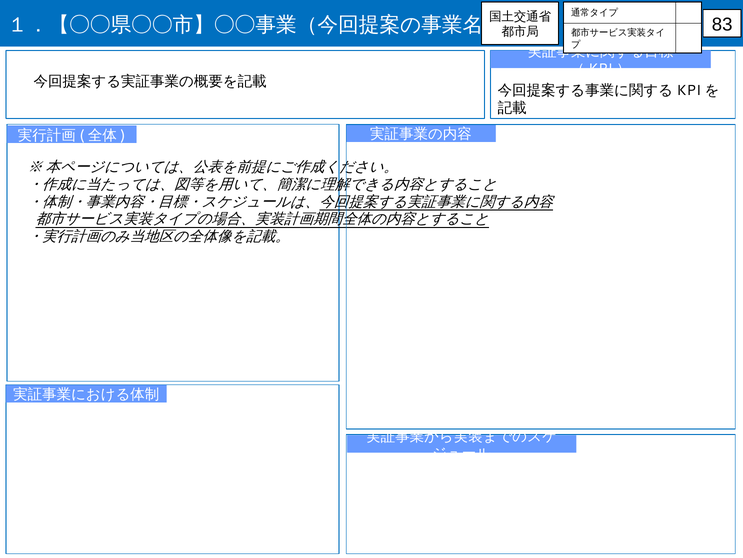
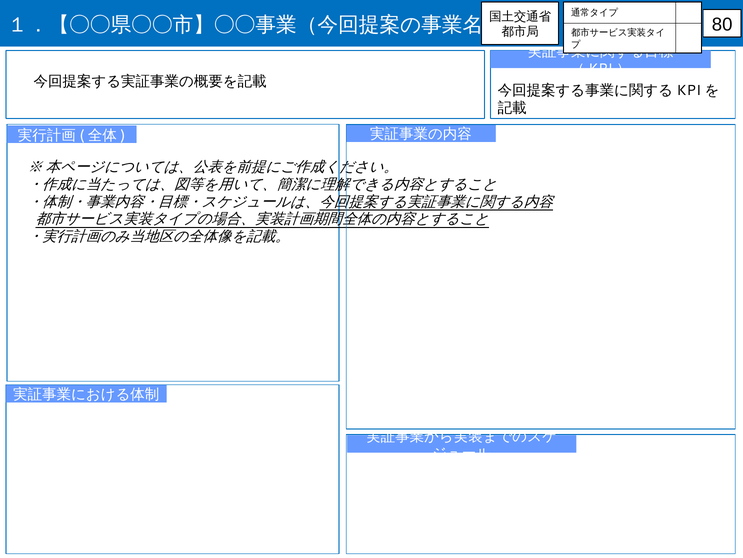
83: 83 -> 80 (722, 24)
